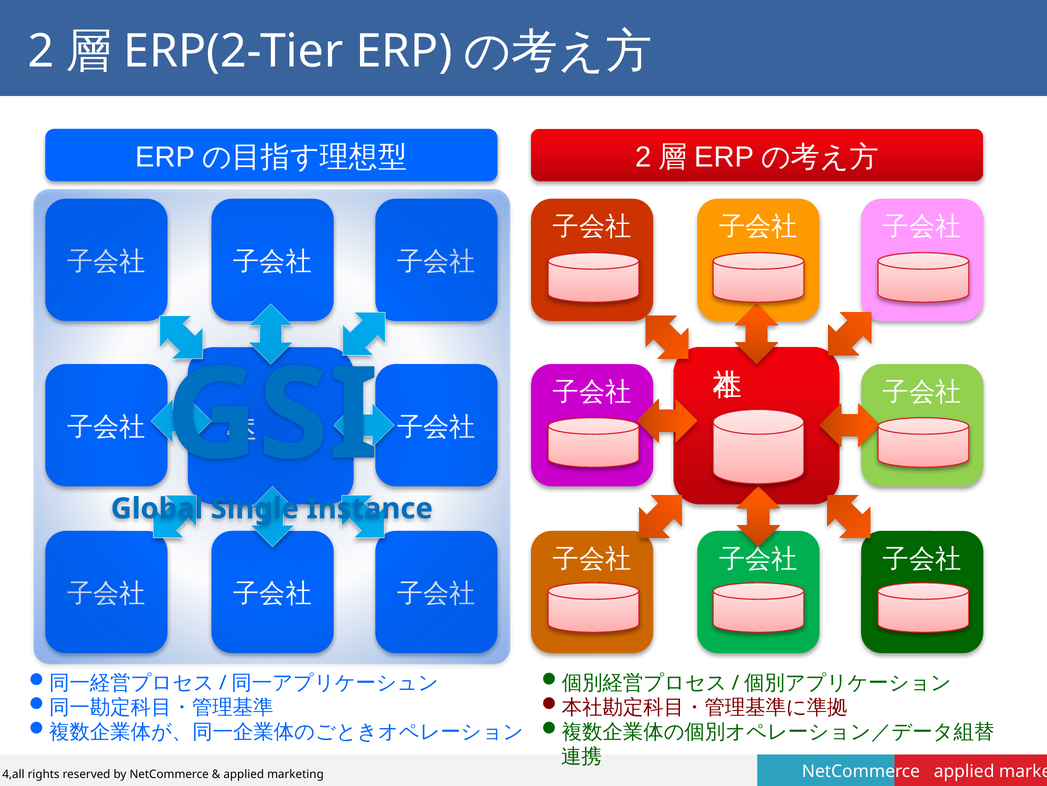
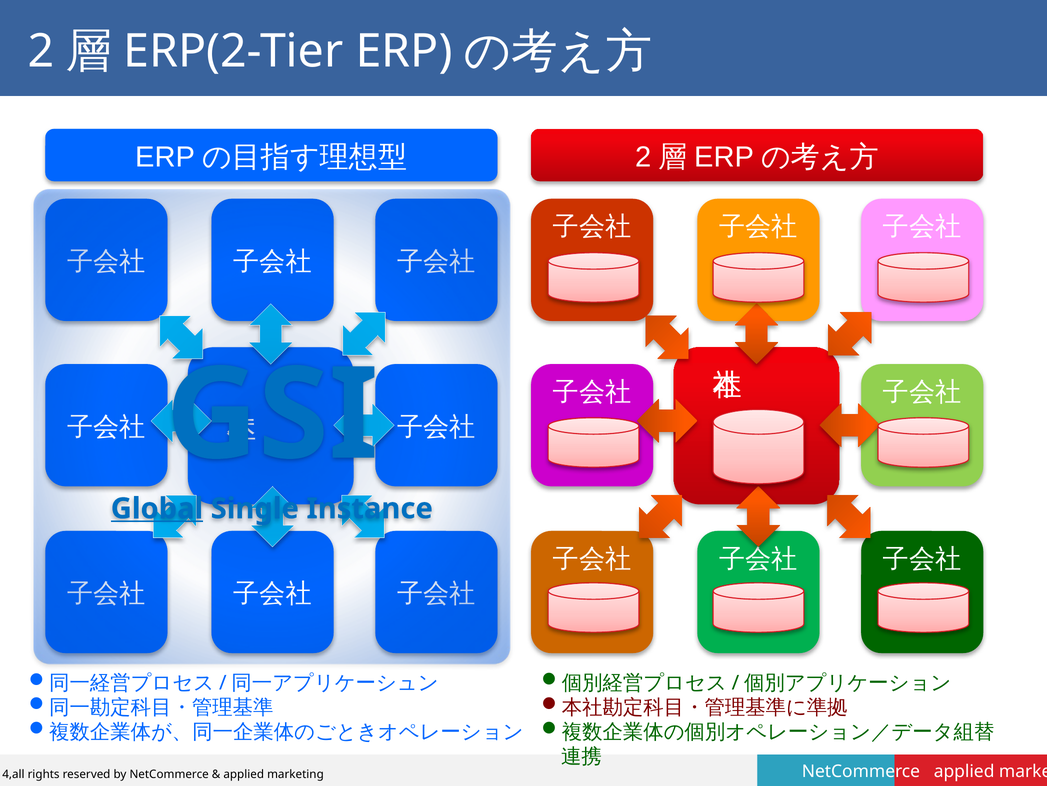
Global underline: none -> present (157, 508)
